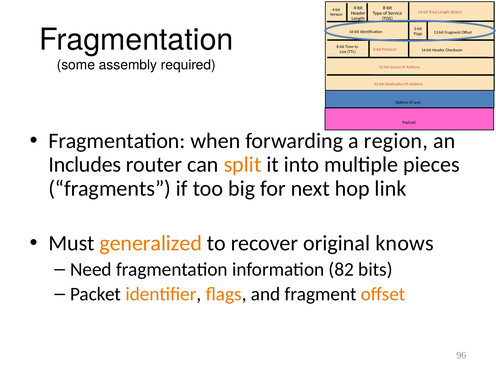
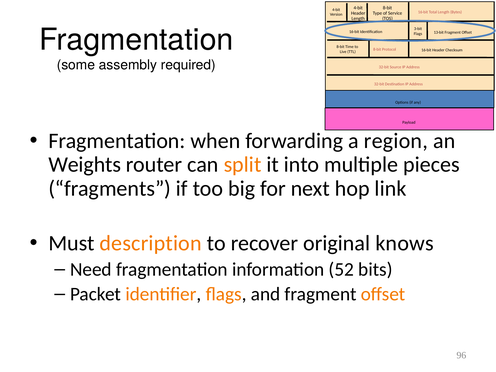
Includes: Includes -> Weights (85, 165)
generalized: generalized -> description (151, 243)
82: 82 -> 52 (341, 269)
